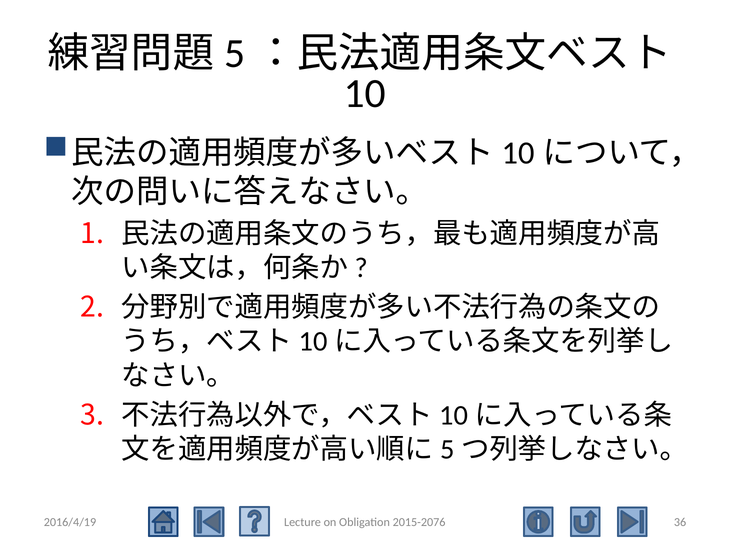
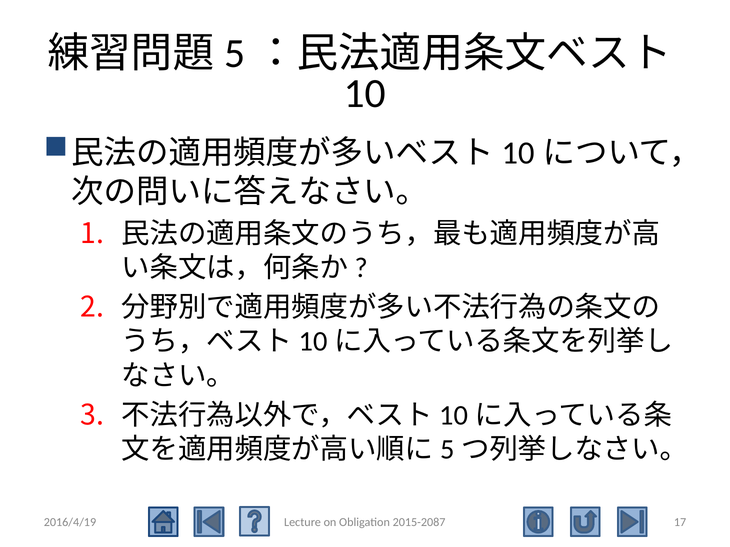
2015-2076: 2015-2076 -> 2015-2087 (419, 523)
36: 36 -> 17 (680, 523)
